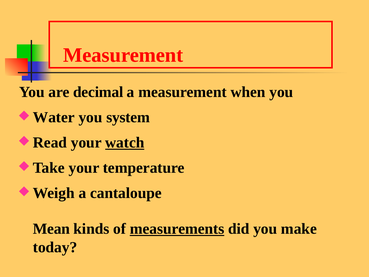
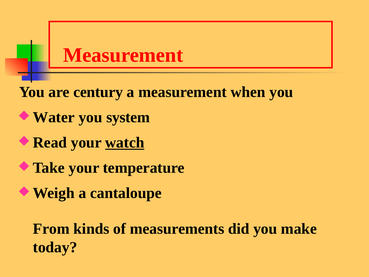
decimal: decimal -> century (98, 92)
Mean: Mean -> From (51, 229)
measurements underline: present -> none (177, 229)
